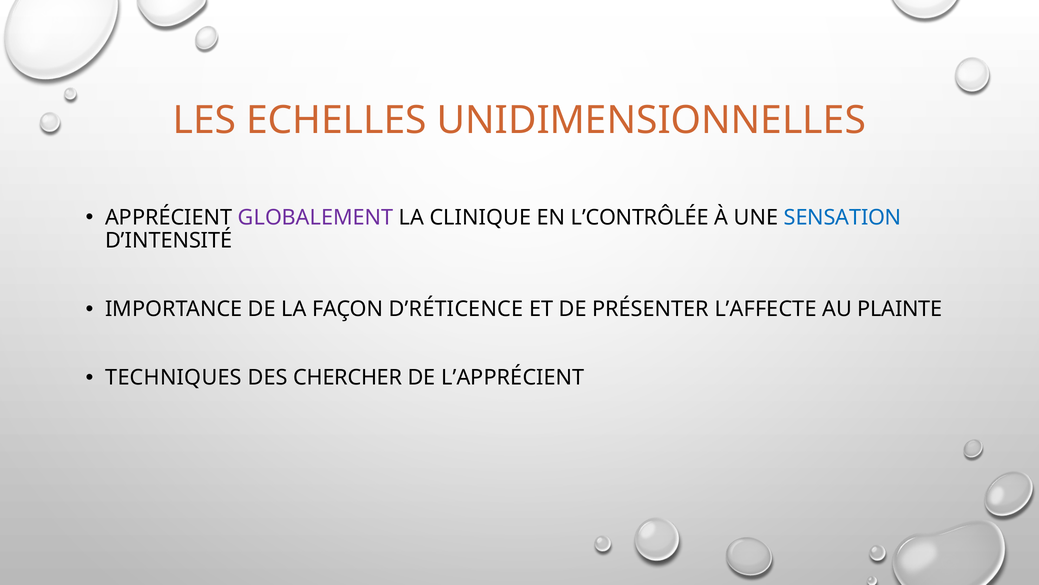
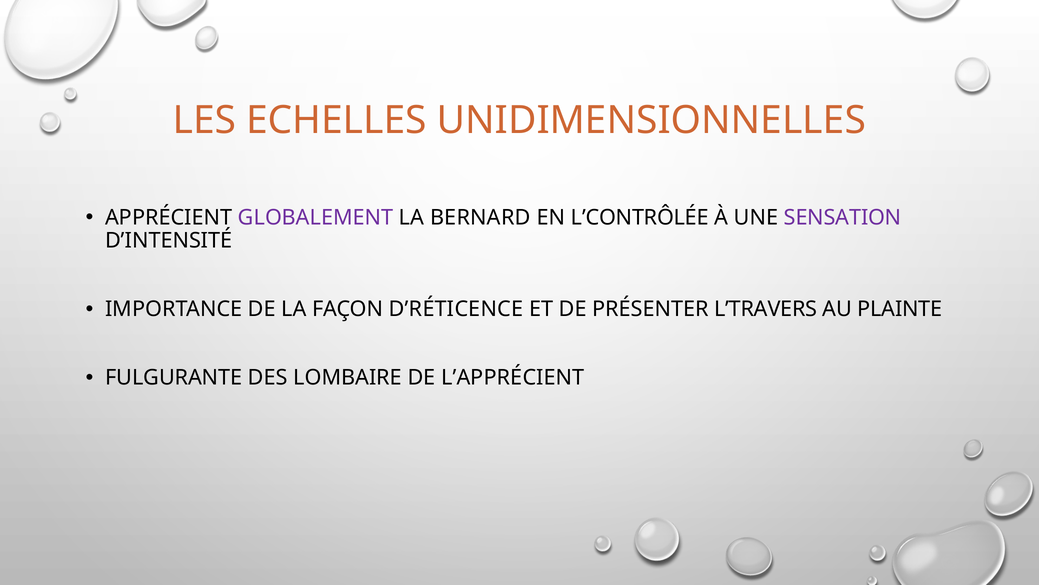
CLINIQUE: CLINIQUE -> BERNARD (480, 217)
SENSATION colour: blue -> purple (843, 217)
L’AFFECTE: L’AFFECTE -> L’TRAVERS (766, 309)
TECHNIQUES: TECHNIQUES -> FULGURANTE (174, 377)
CHERCHER: CHERCHER -> LOMBAIRE (348, 377)
